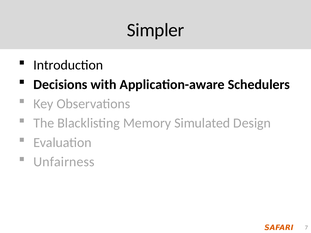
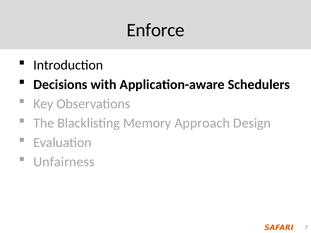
Simpler: Simpler -> Enforce (156, 30)
Simulated: Simulated -> Approach (202, 123)
